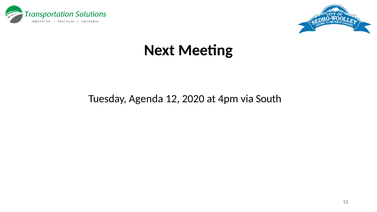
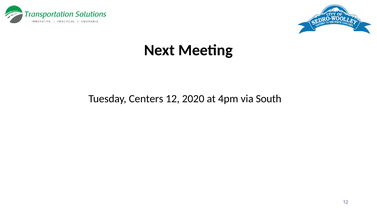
Agenda: Agenda -> Centers (146, 99)
